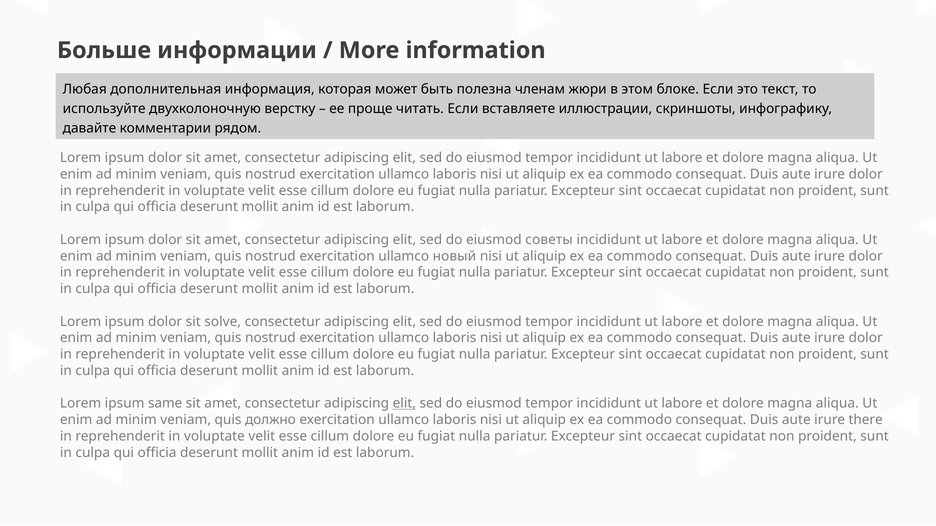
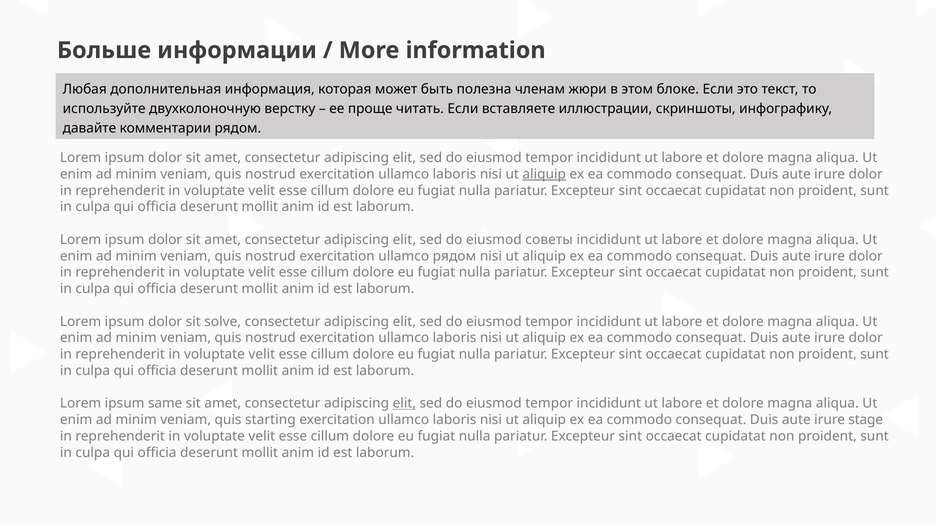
aliquip underline: none -> present (544, 174)
ullamco новый: новый -> рядом (454, 256)
должно: должно -> starting (270, 420)
there: there -> stage (866, 420)
